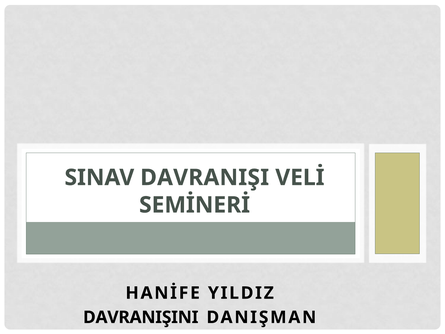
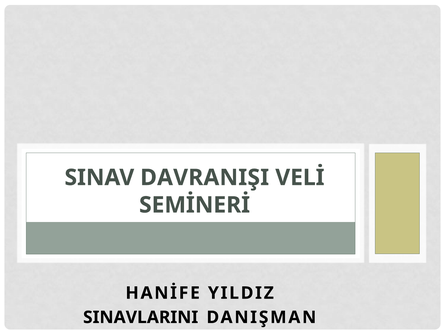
DAVRANIŞINI: DAVRANIŞINI -> SINAVLARINI (141, 317)
